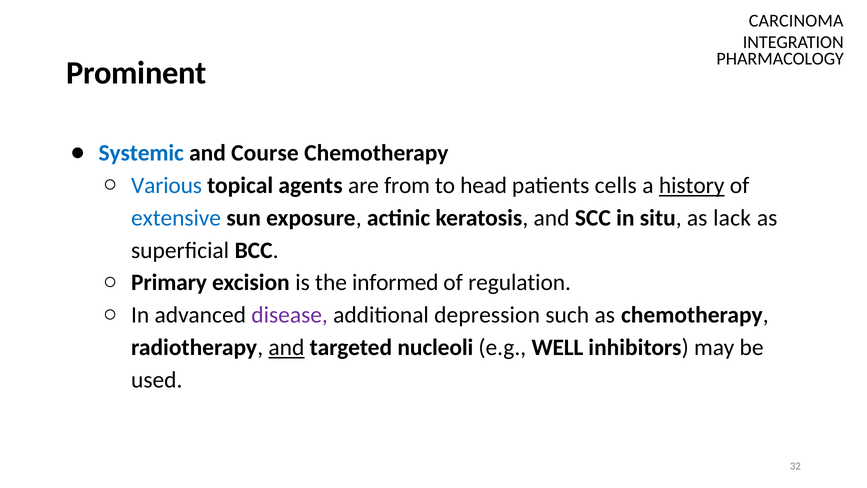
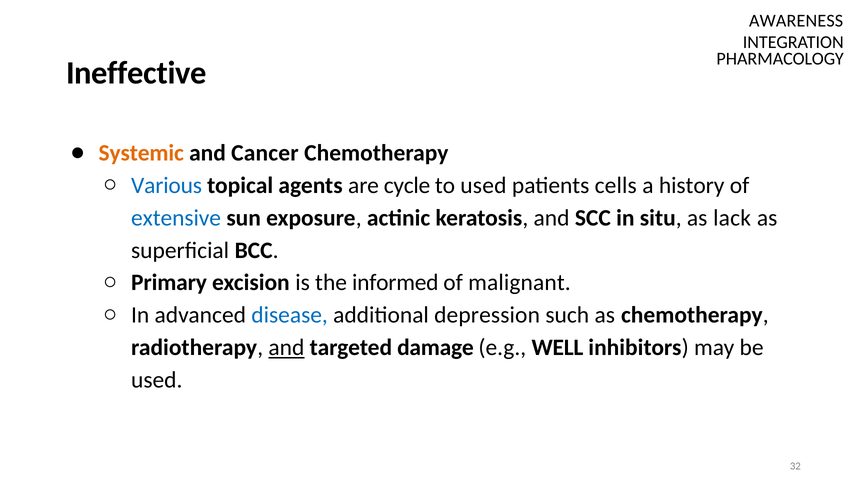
CARCINOMA: CARCINOMA -> AWARENESS (796, 21)
Prominent: Prominent -> Ineffective (136, 73)
Systemic colour: blue -> orange (141, 153)
Course: Course -> Cancer (265, 153)
from: from -> cycle (407, 185)
to head: head -> used (483, 185)
history underline: present -> none (692, 185)
regulation: regulation -> malignant (519, 283)
disease colour: purple -> blue (290, 315)
nucleoli: nucleoli -> damage (435, 347)
